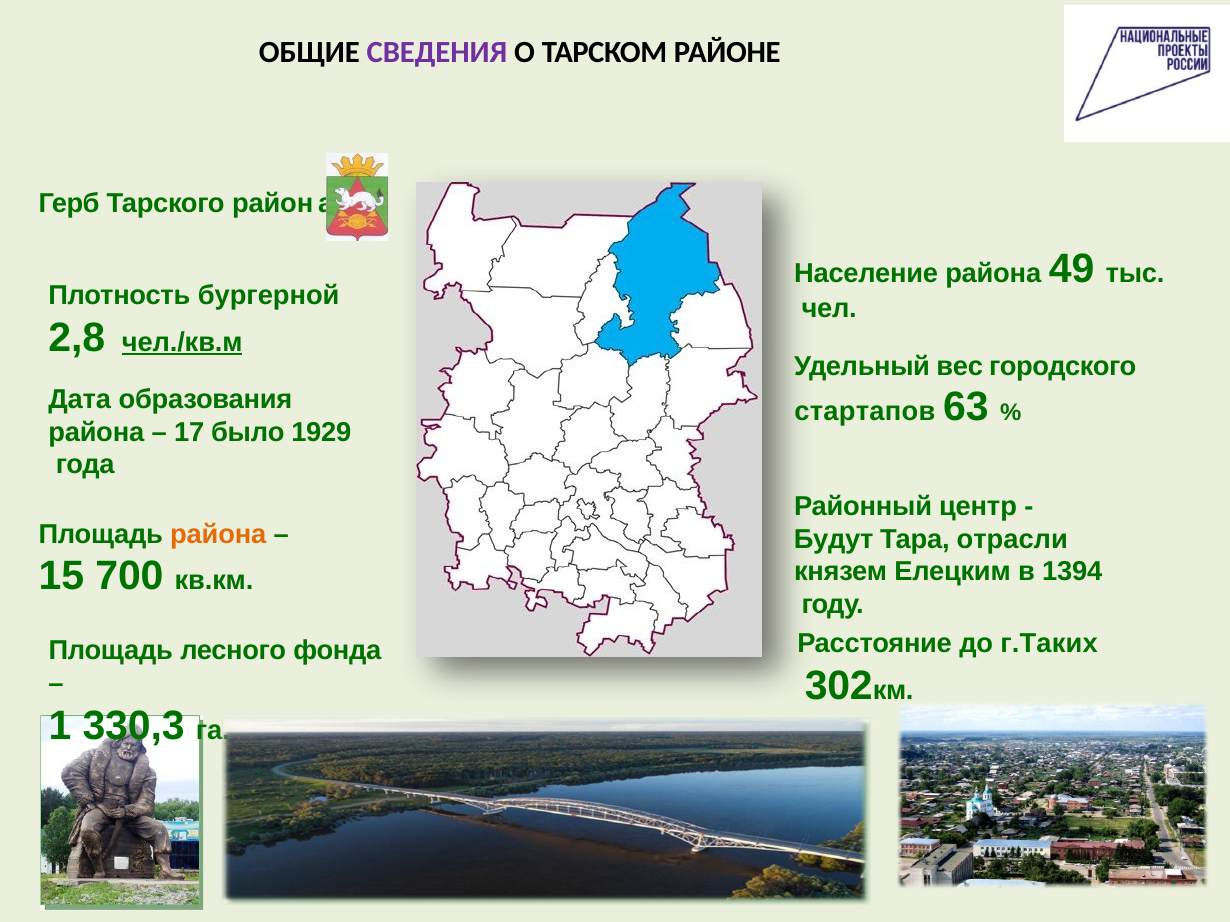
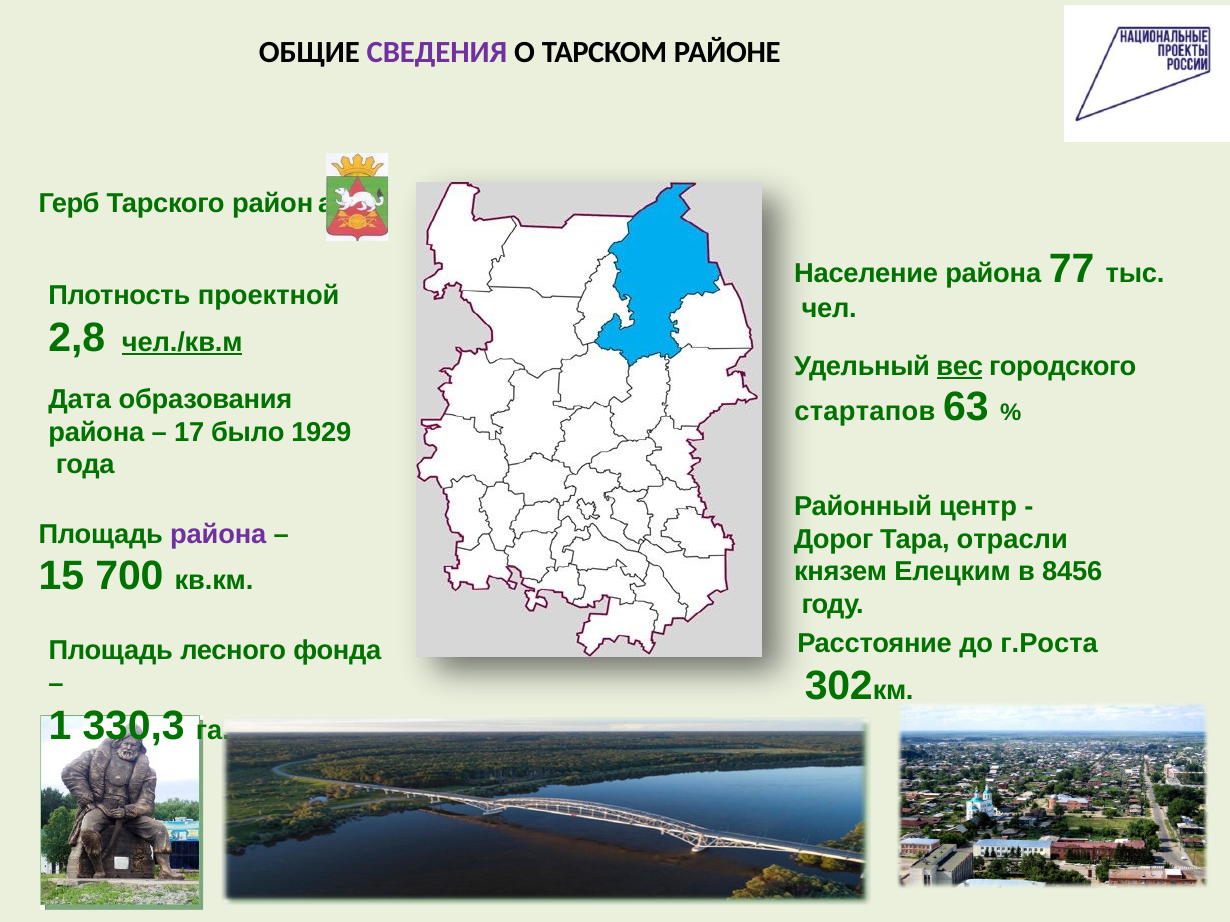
49: 49 -> 77 (1072, 269)
бургерной: бургерной -> проектной (269, 296)
вес underline: none -> present (960, 366)
района colour: orange -> purple (218, 534)
Будут: Будут -> Дорог (834, 540)
1394: 1394 -> 8456 (1072, 572)
г.Таких: г.Таких -> г.Роста (1049, 644)
